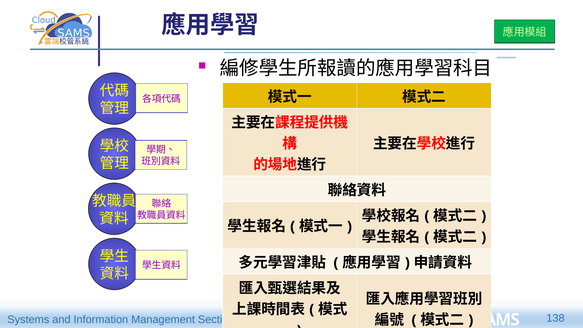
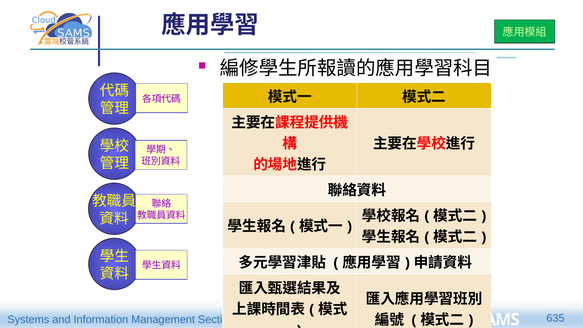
138: 138 -> 635 (556, 318)
